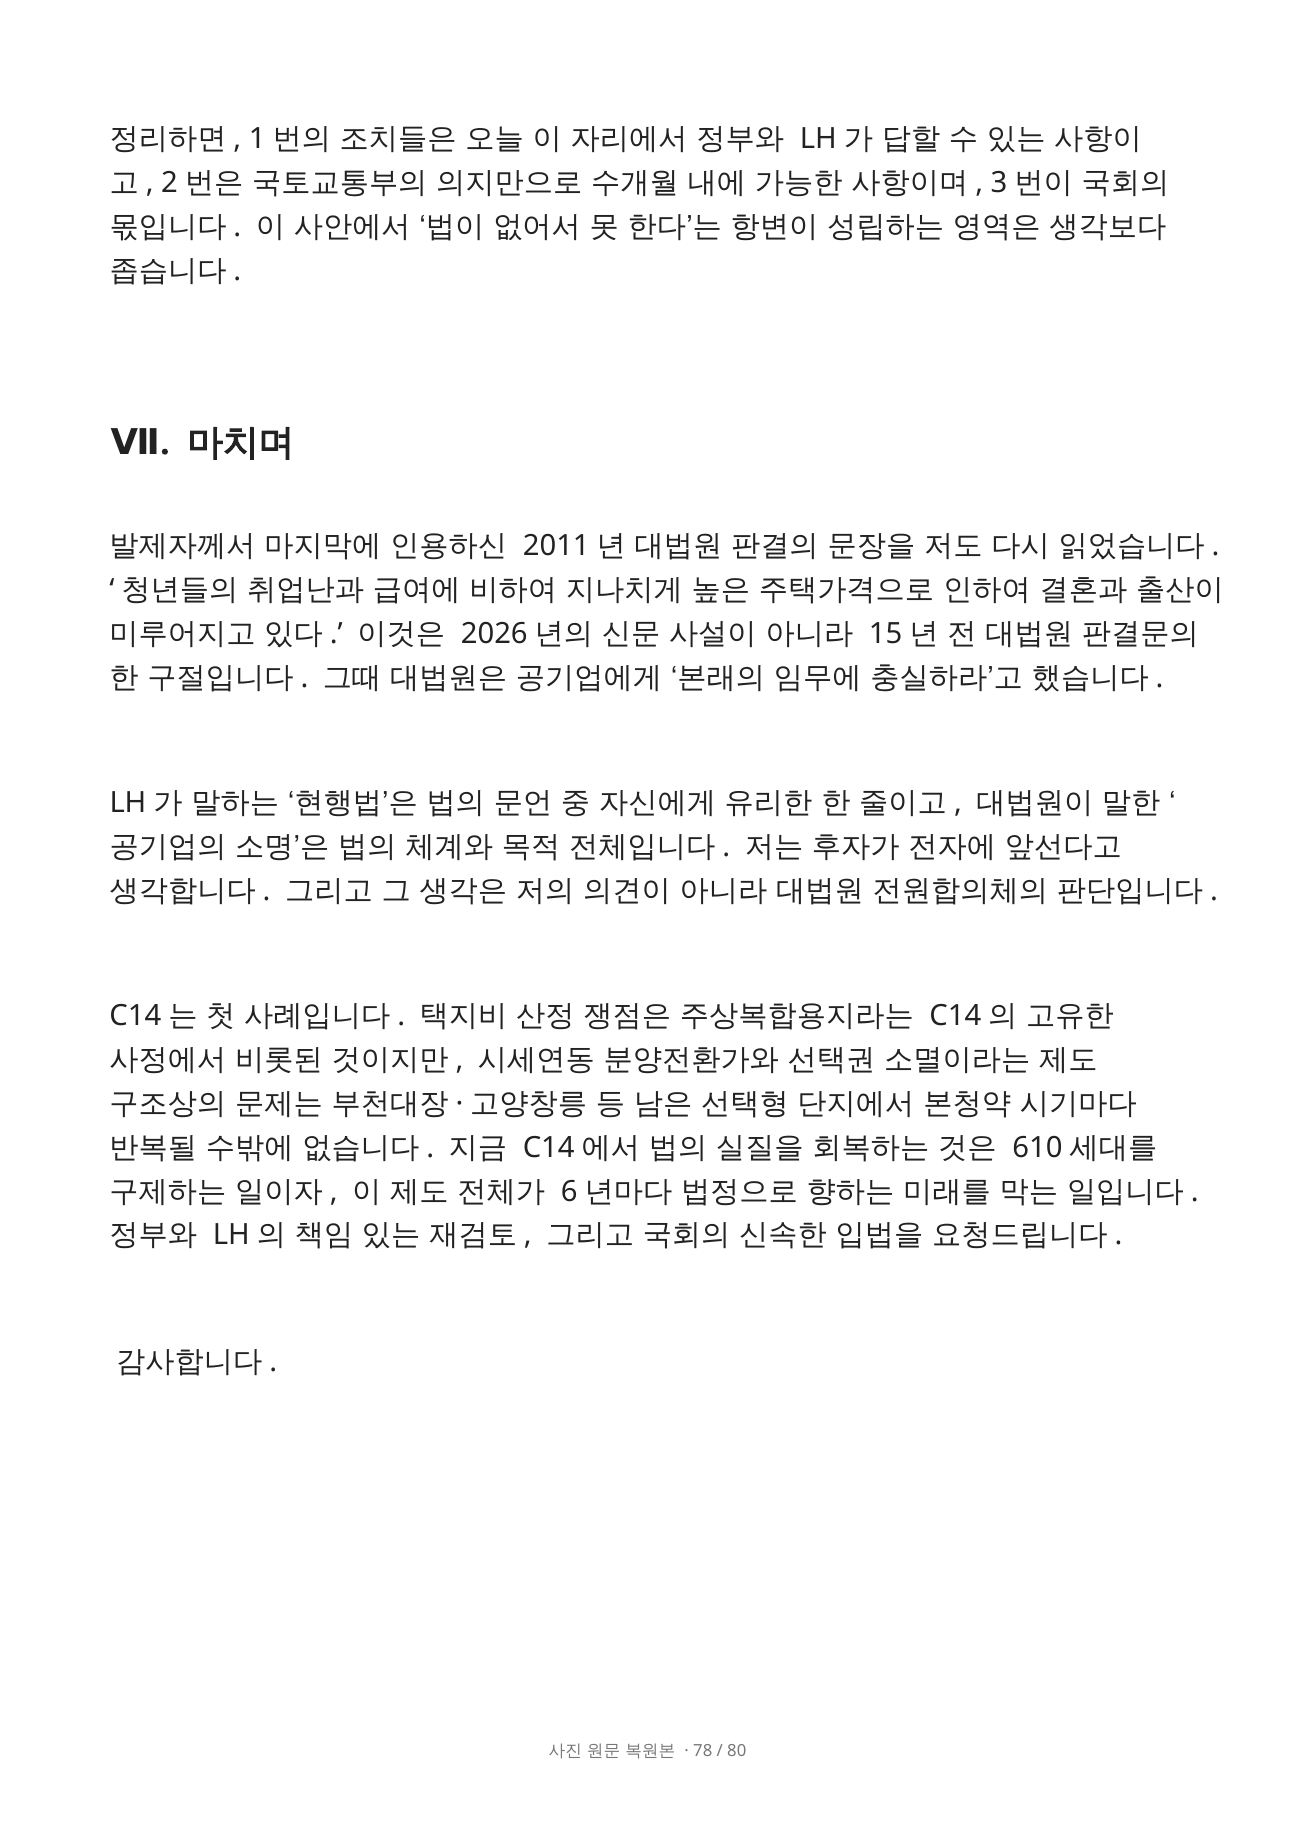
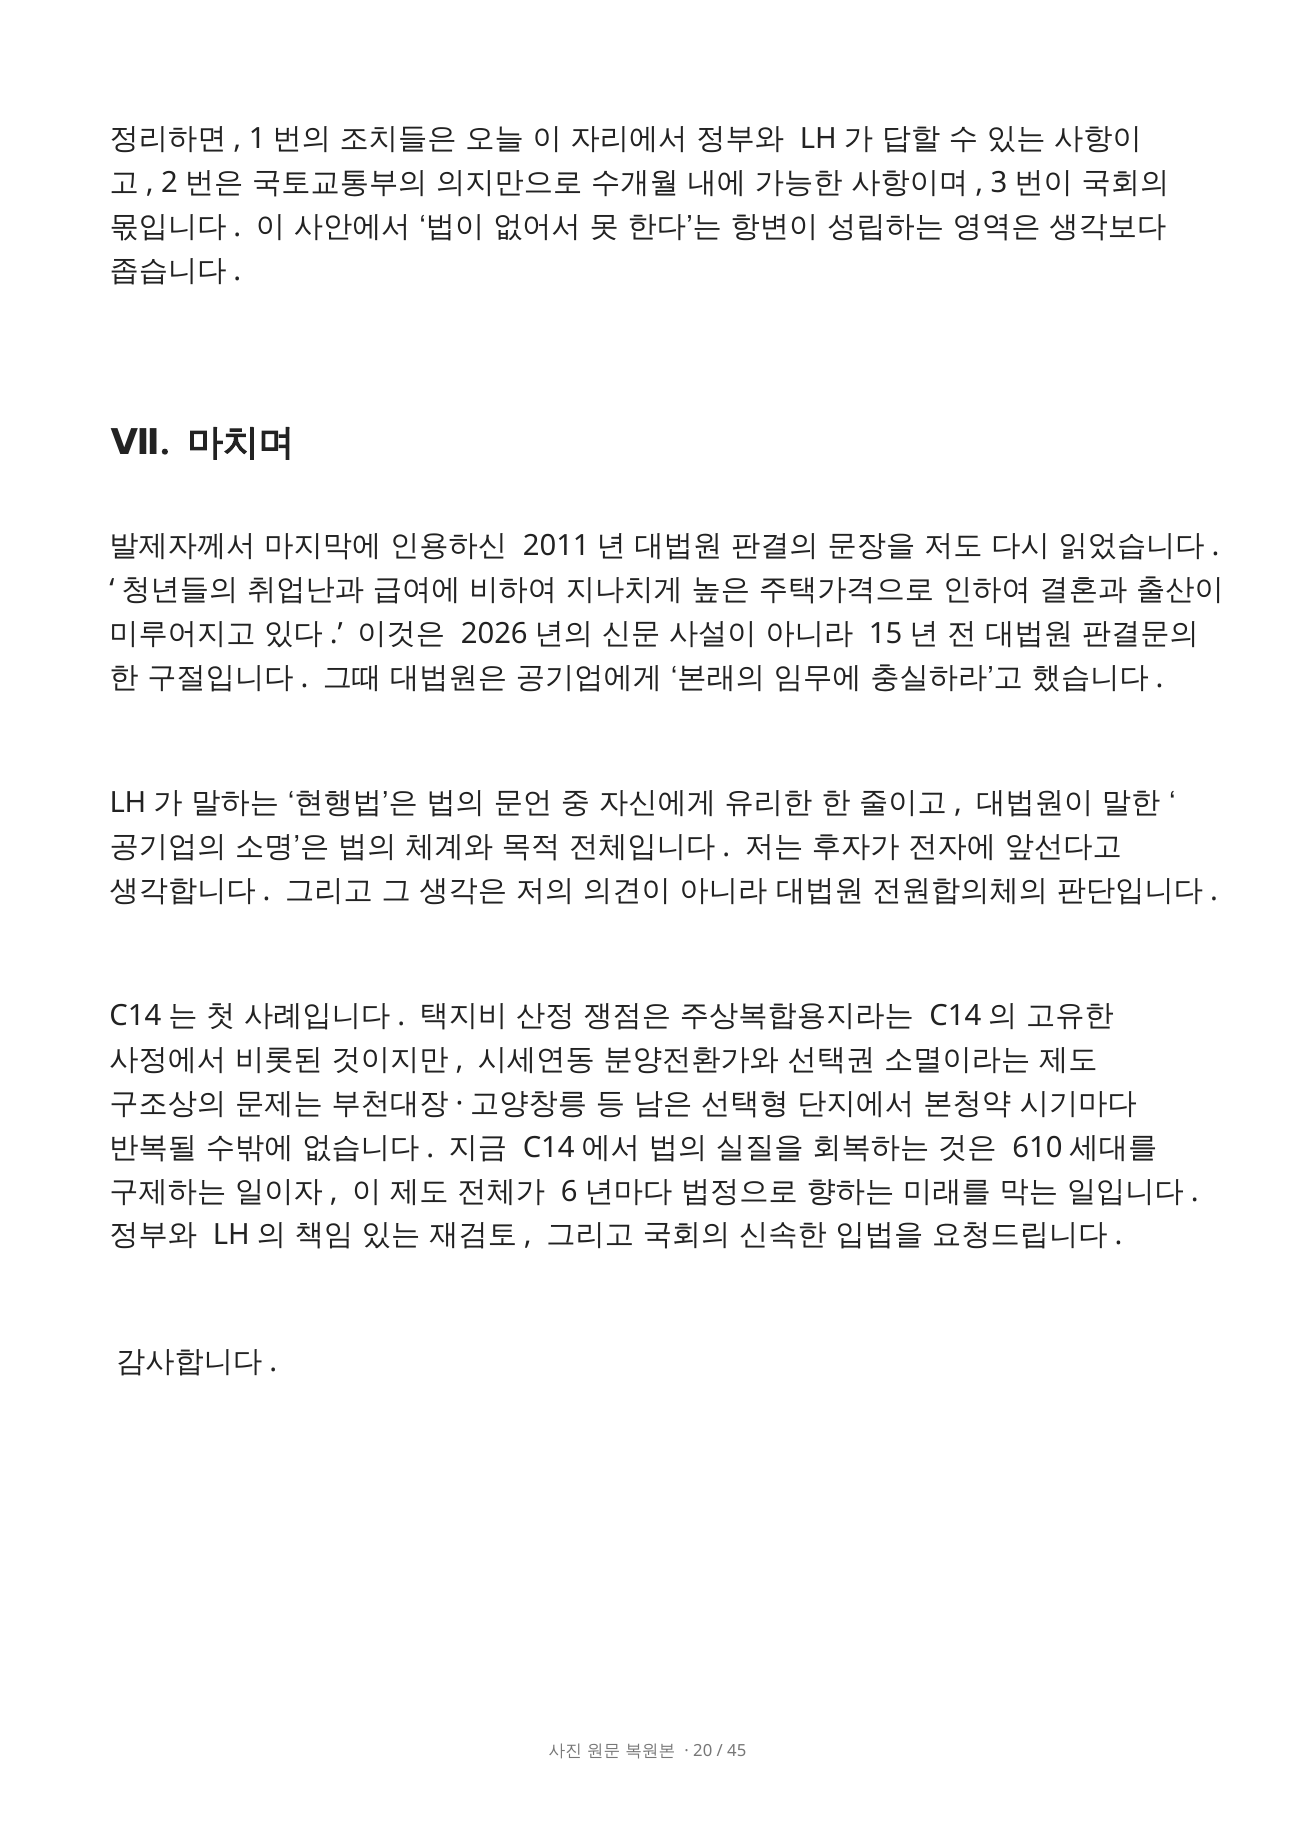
78: 78 -> 20 (703, 1751)
80: 80 -> 45 (737, 1751)
